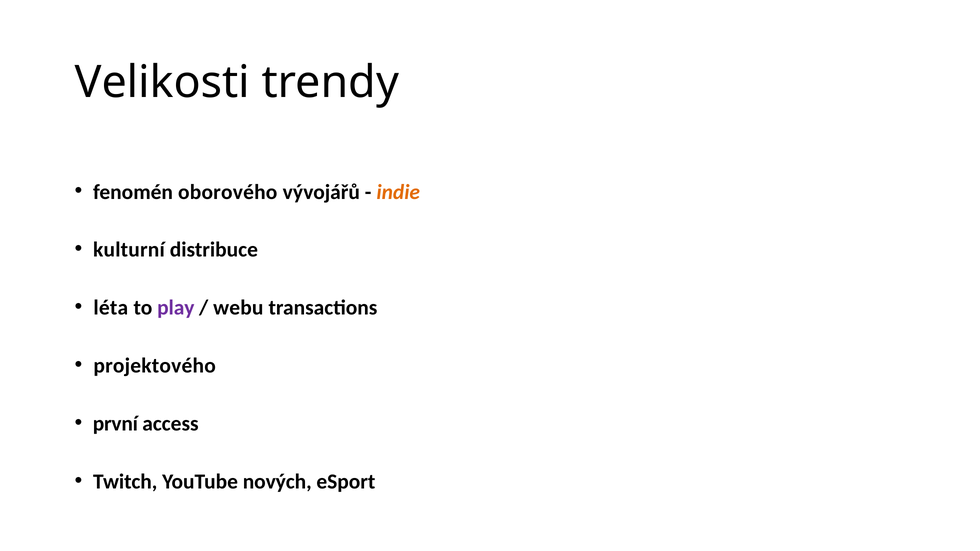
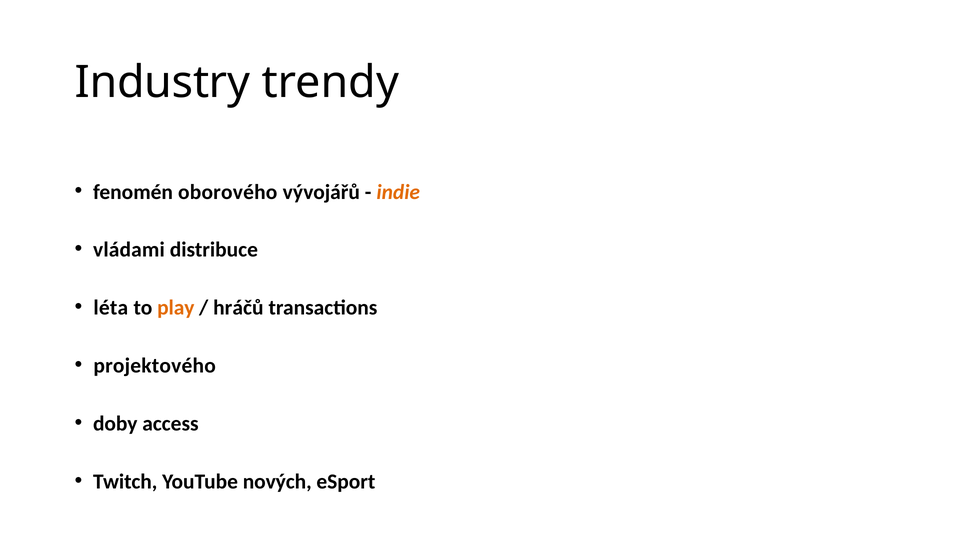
Velikosti: Velikosti -> Industry (162, 82)
kulturní: kulturní -> vládami (129, 250)
play colour: purple -> orange (176, 308)
webu: webu -> hráčů (238, 308)
první: první -> doby (115, 424)
